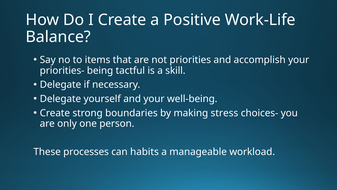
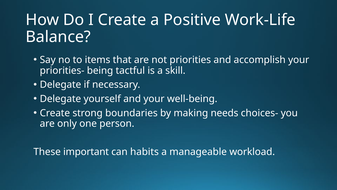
stress: stress -> needs (225, 113)
processes: processes -> important (86, 152)
